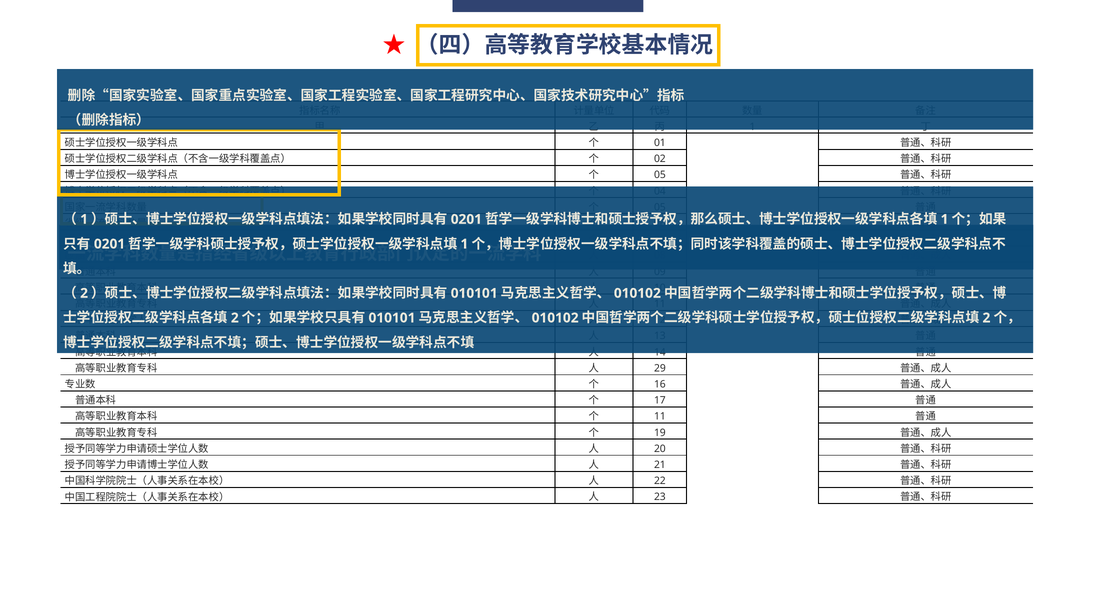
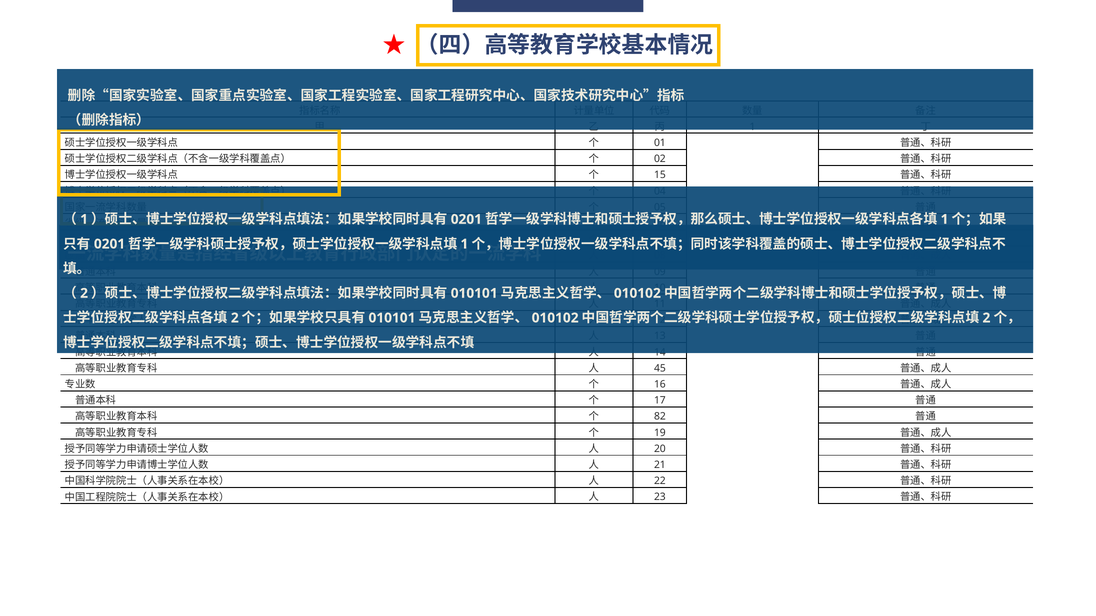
05: 05 -> 15 (660, 175)
29: 29 -> 45 (660, 369)
11: 11 -> 82 (660, 417)
